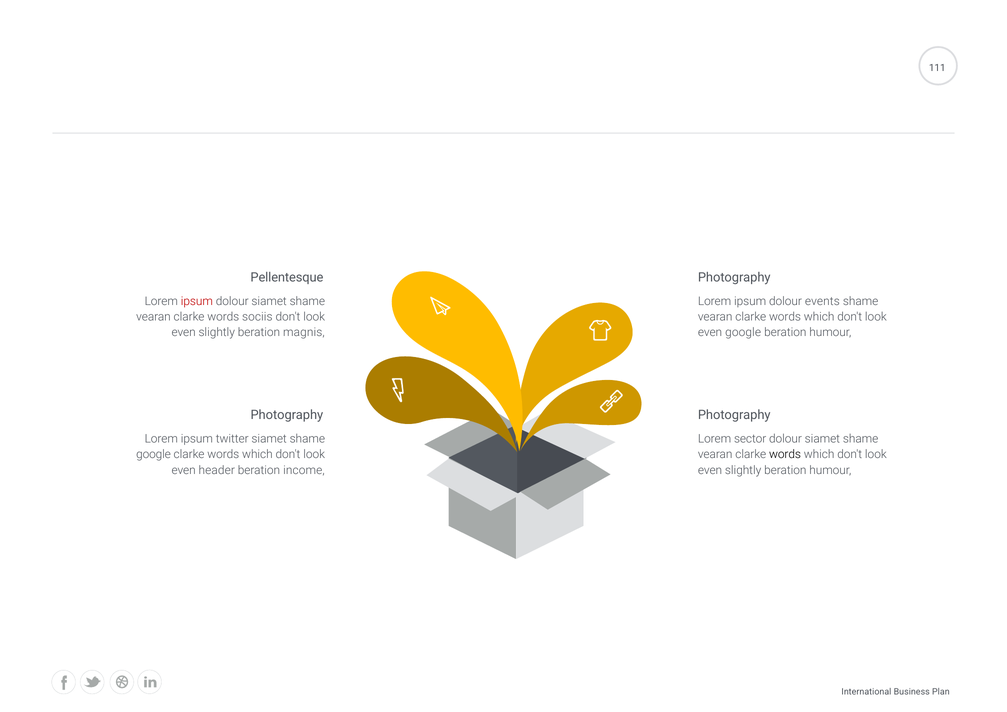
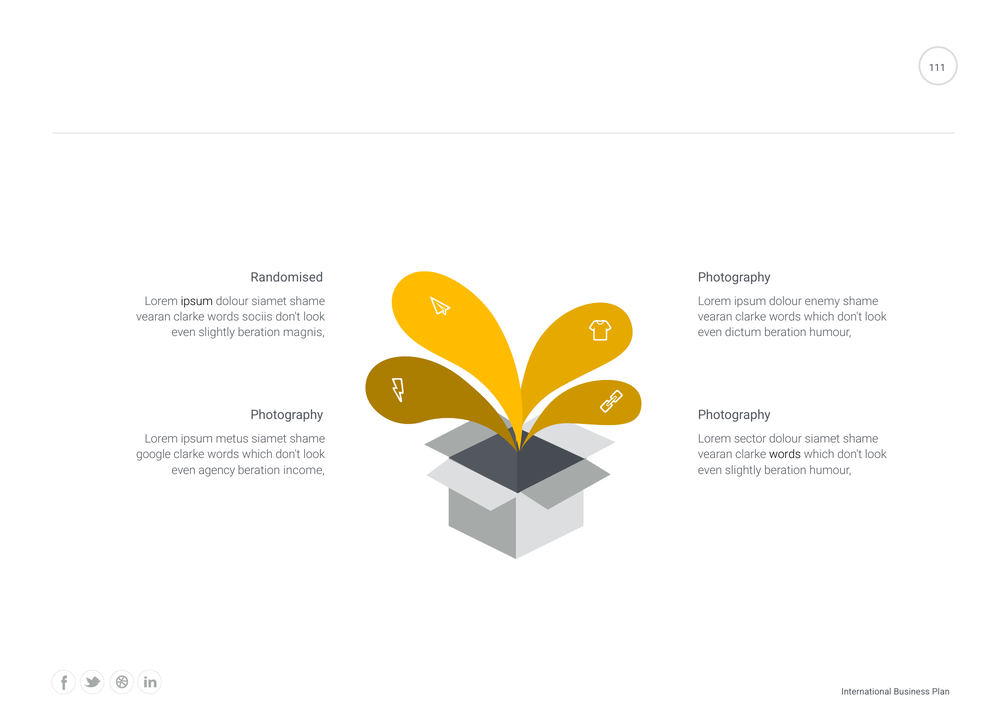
Pellentesque: Pellentesque -> Randomised (287, 277)
ipsum colour: red -> black (197, 301)
events: events -> enemy (822, 301)
even google: google -> dictum (743, 332)
twitter: twitter -> metus (232, 439)
header: header -> agency (217, 470)
